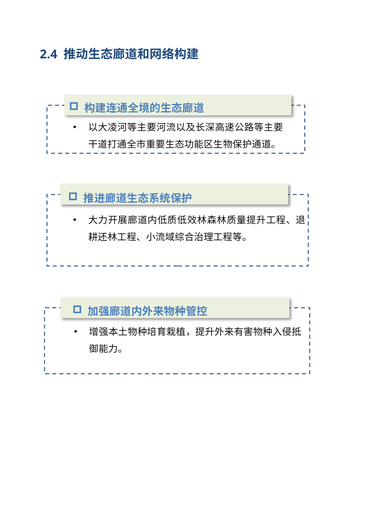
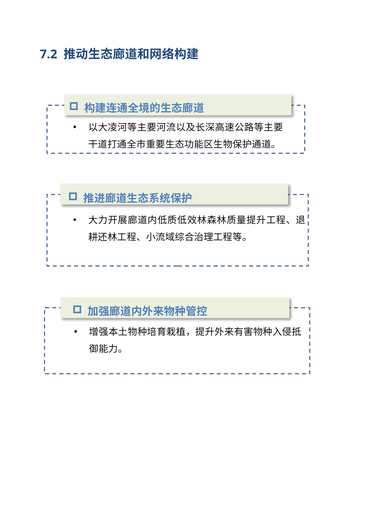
2.4: 2.4 -> 7.2 (49, 54)
